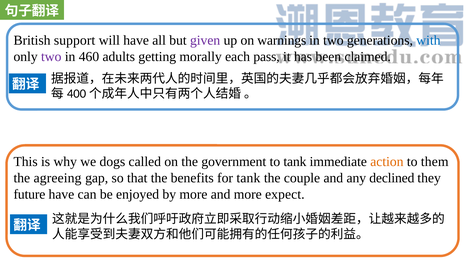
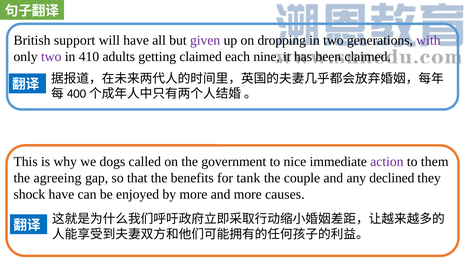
warnings: warnings -> dropping (282, 40)
with colour: blue -> purple (428, 40)
460: 460 -> 410 (89, 56)
getting morally: morally -> claimed (201, 56)
pass: pass -> nine (267, 56)
to tank: tank -> nice (295, 161)
action colour: orange -> purple (387, 161)
future: future -> shock (29, 194)
expect: expect -> causes (285, 194)
